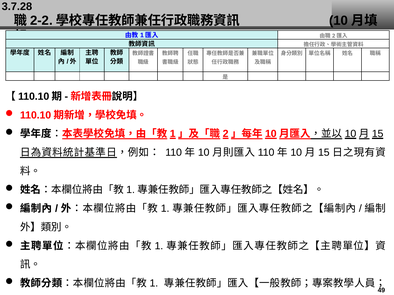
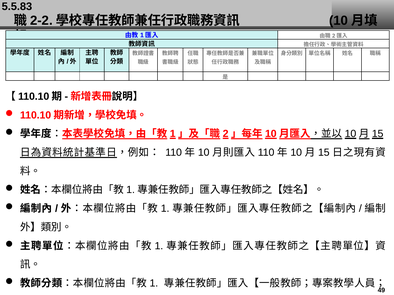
3.7.28: 3.7.28 -> 5.5.83 (17, 7)
